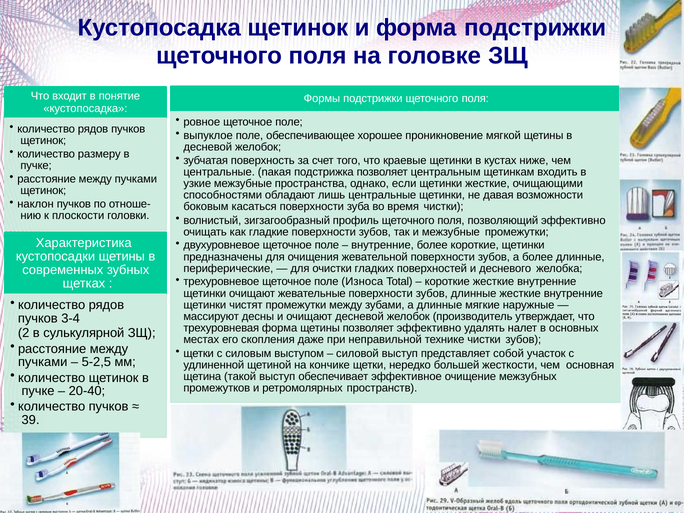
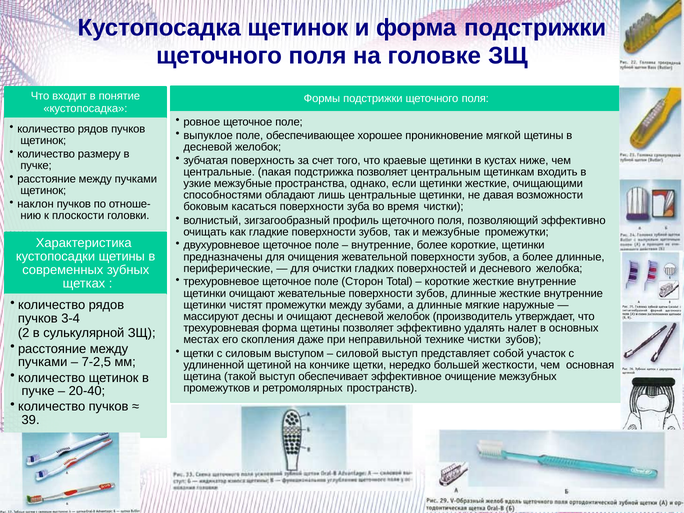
Износа: Износа -> Сторон (362, 282)
5-2,5: 5-2,5 -> 7-2,5 (96, 362)
